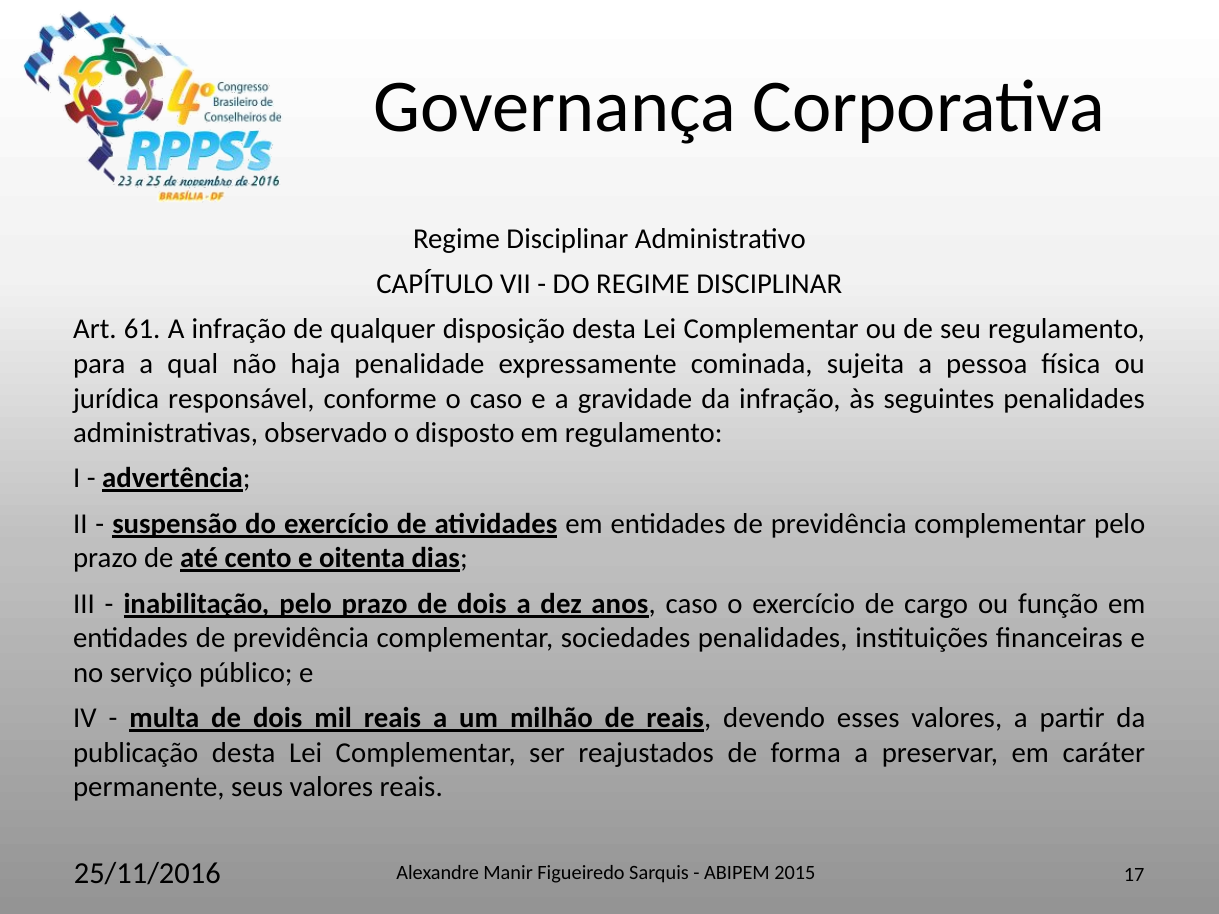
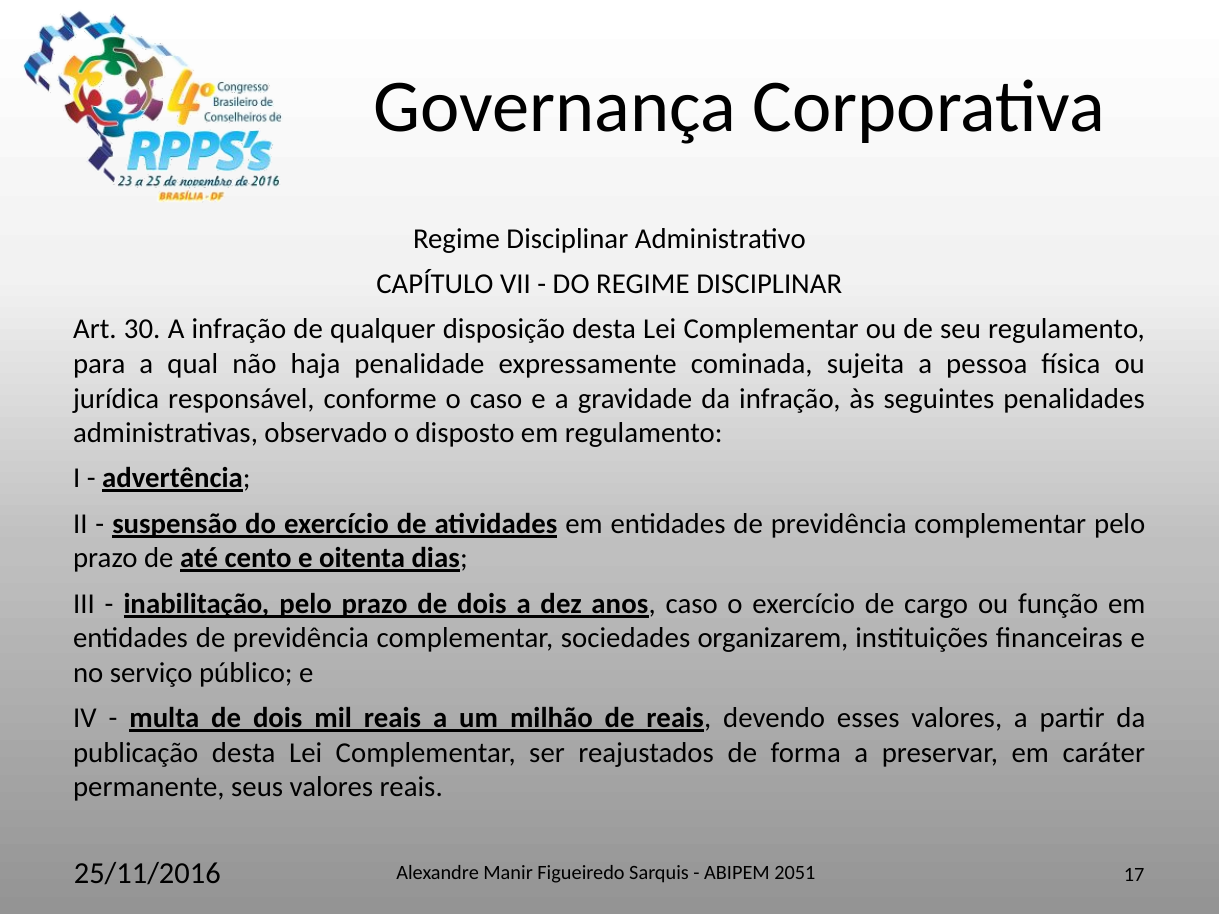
61: 61 -> 30 (142, 330)
sociedades penalidades: penalidades -> organizarem (773, 638)
2015: 2015 -> 2051 (795, 873)
